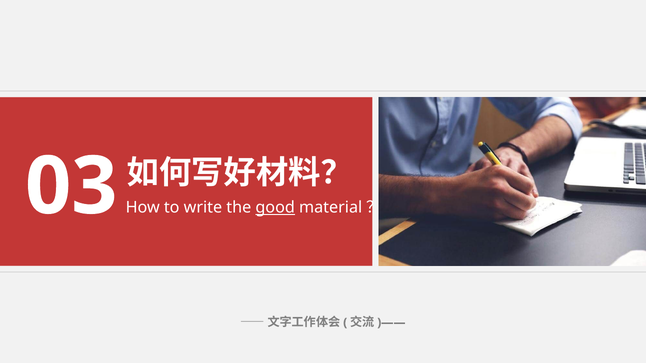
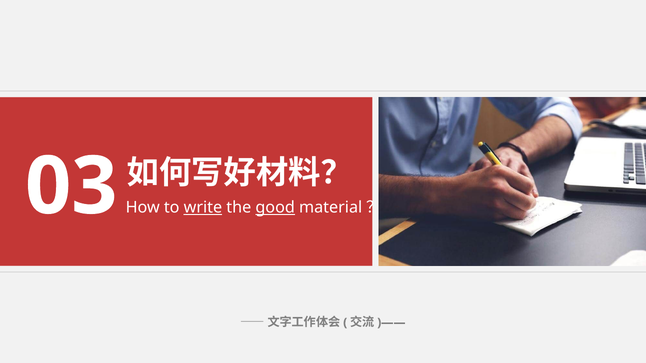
write underline: none -> present (203, 208)
